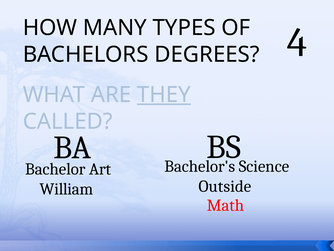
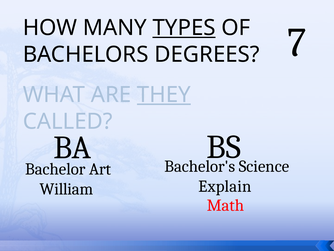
TYPES underline: none -> present (184, 28)
4: 4 -> 7 (297, 43)
Outside: Outside -> Explain (225, 186)
